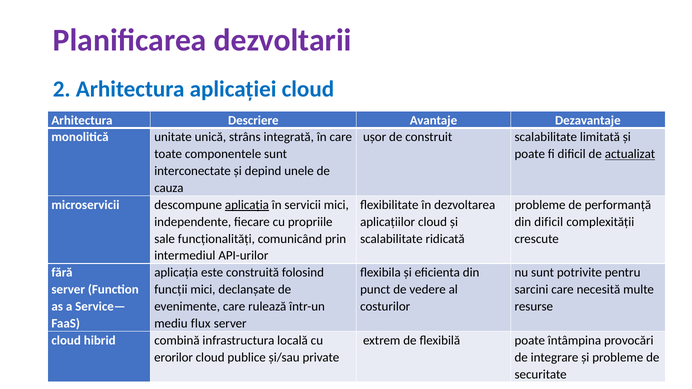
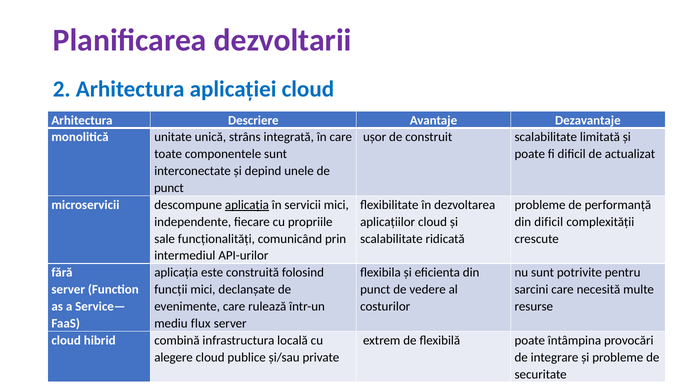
actualizat underline: present -> none (630, 154)
cauza: cauza -> punct (169, 188)
erorilor: erorilor -> alegere (174, 358)
